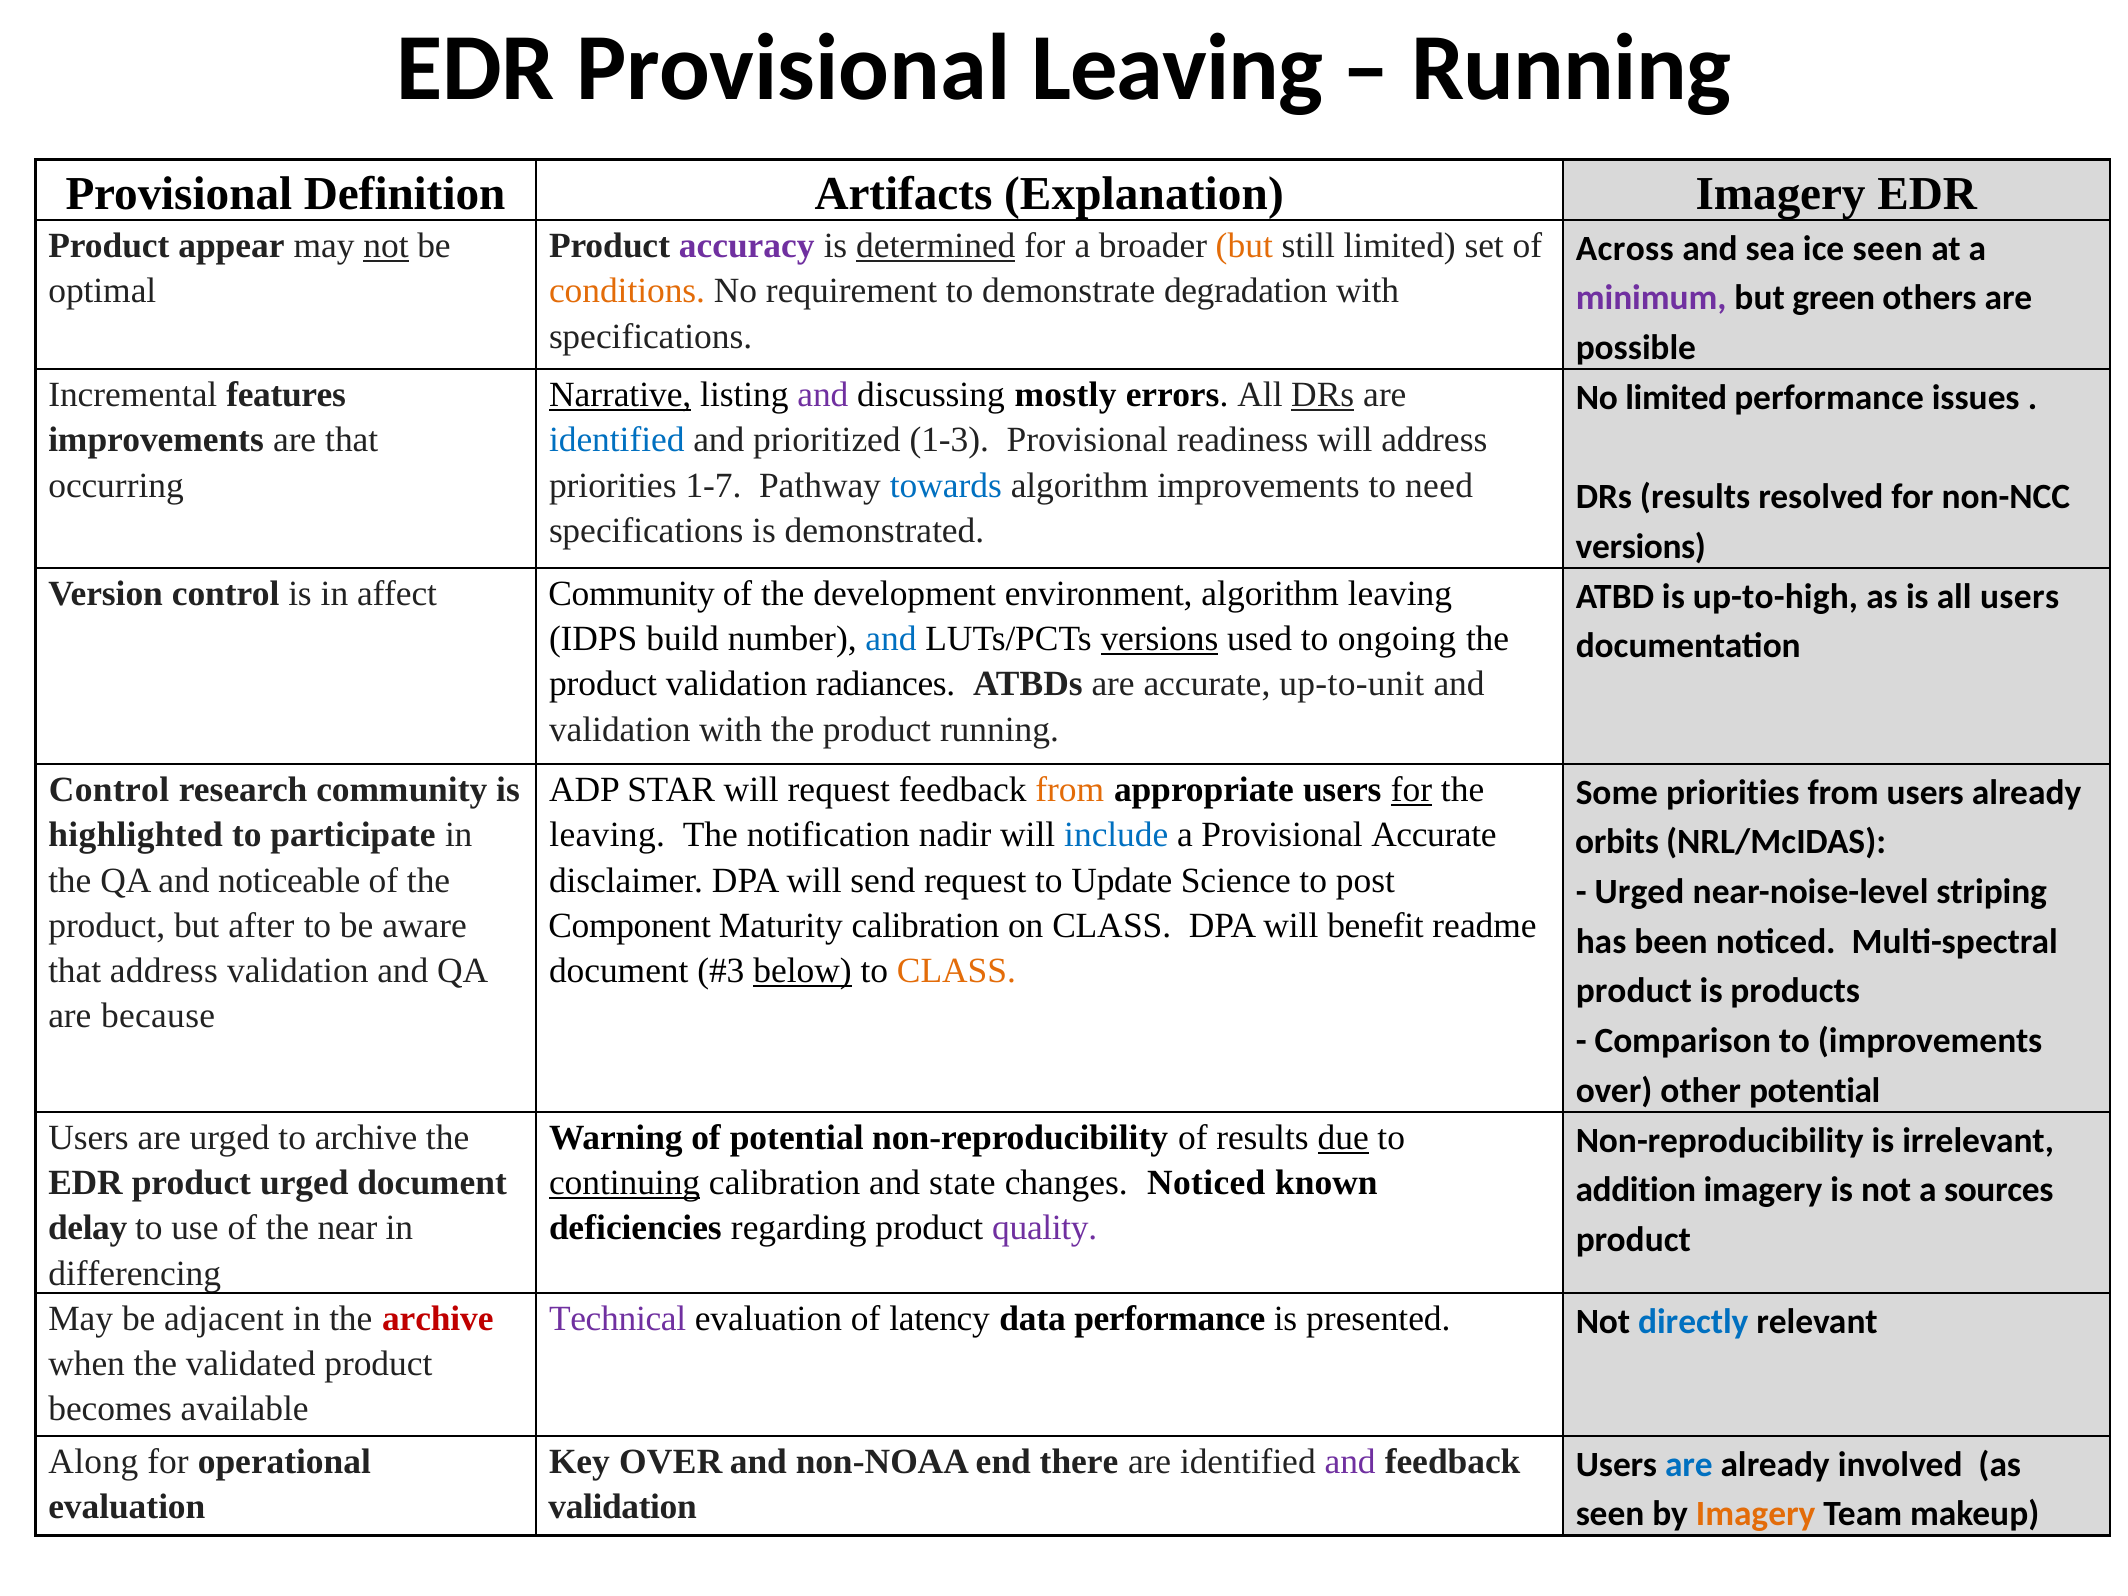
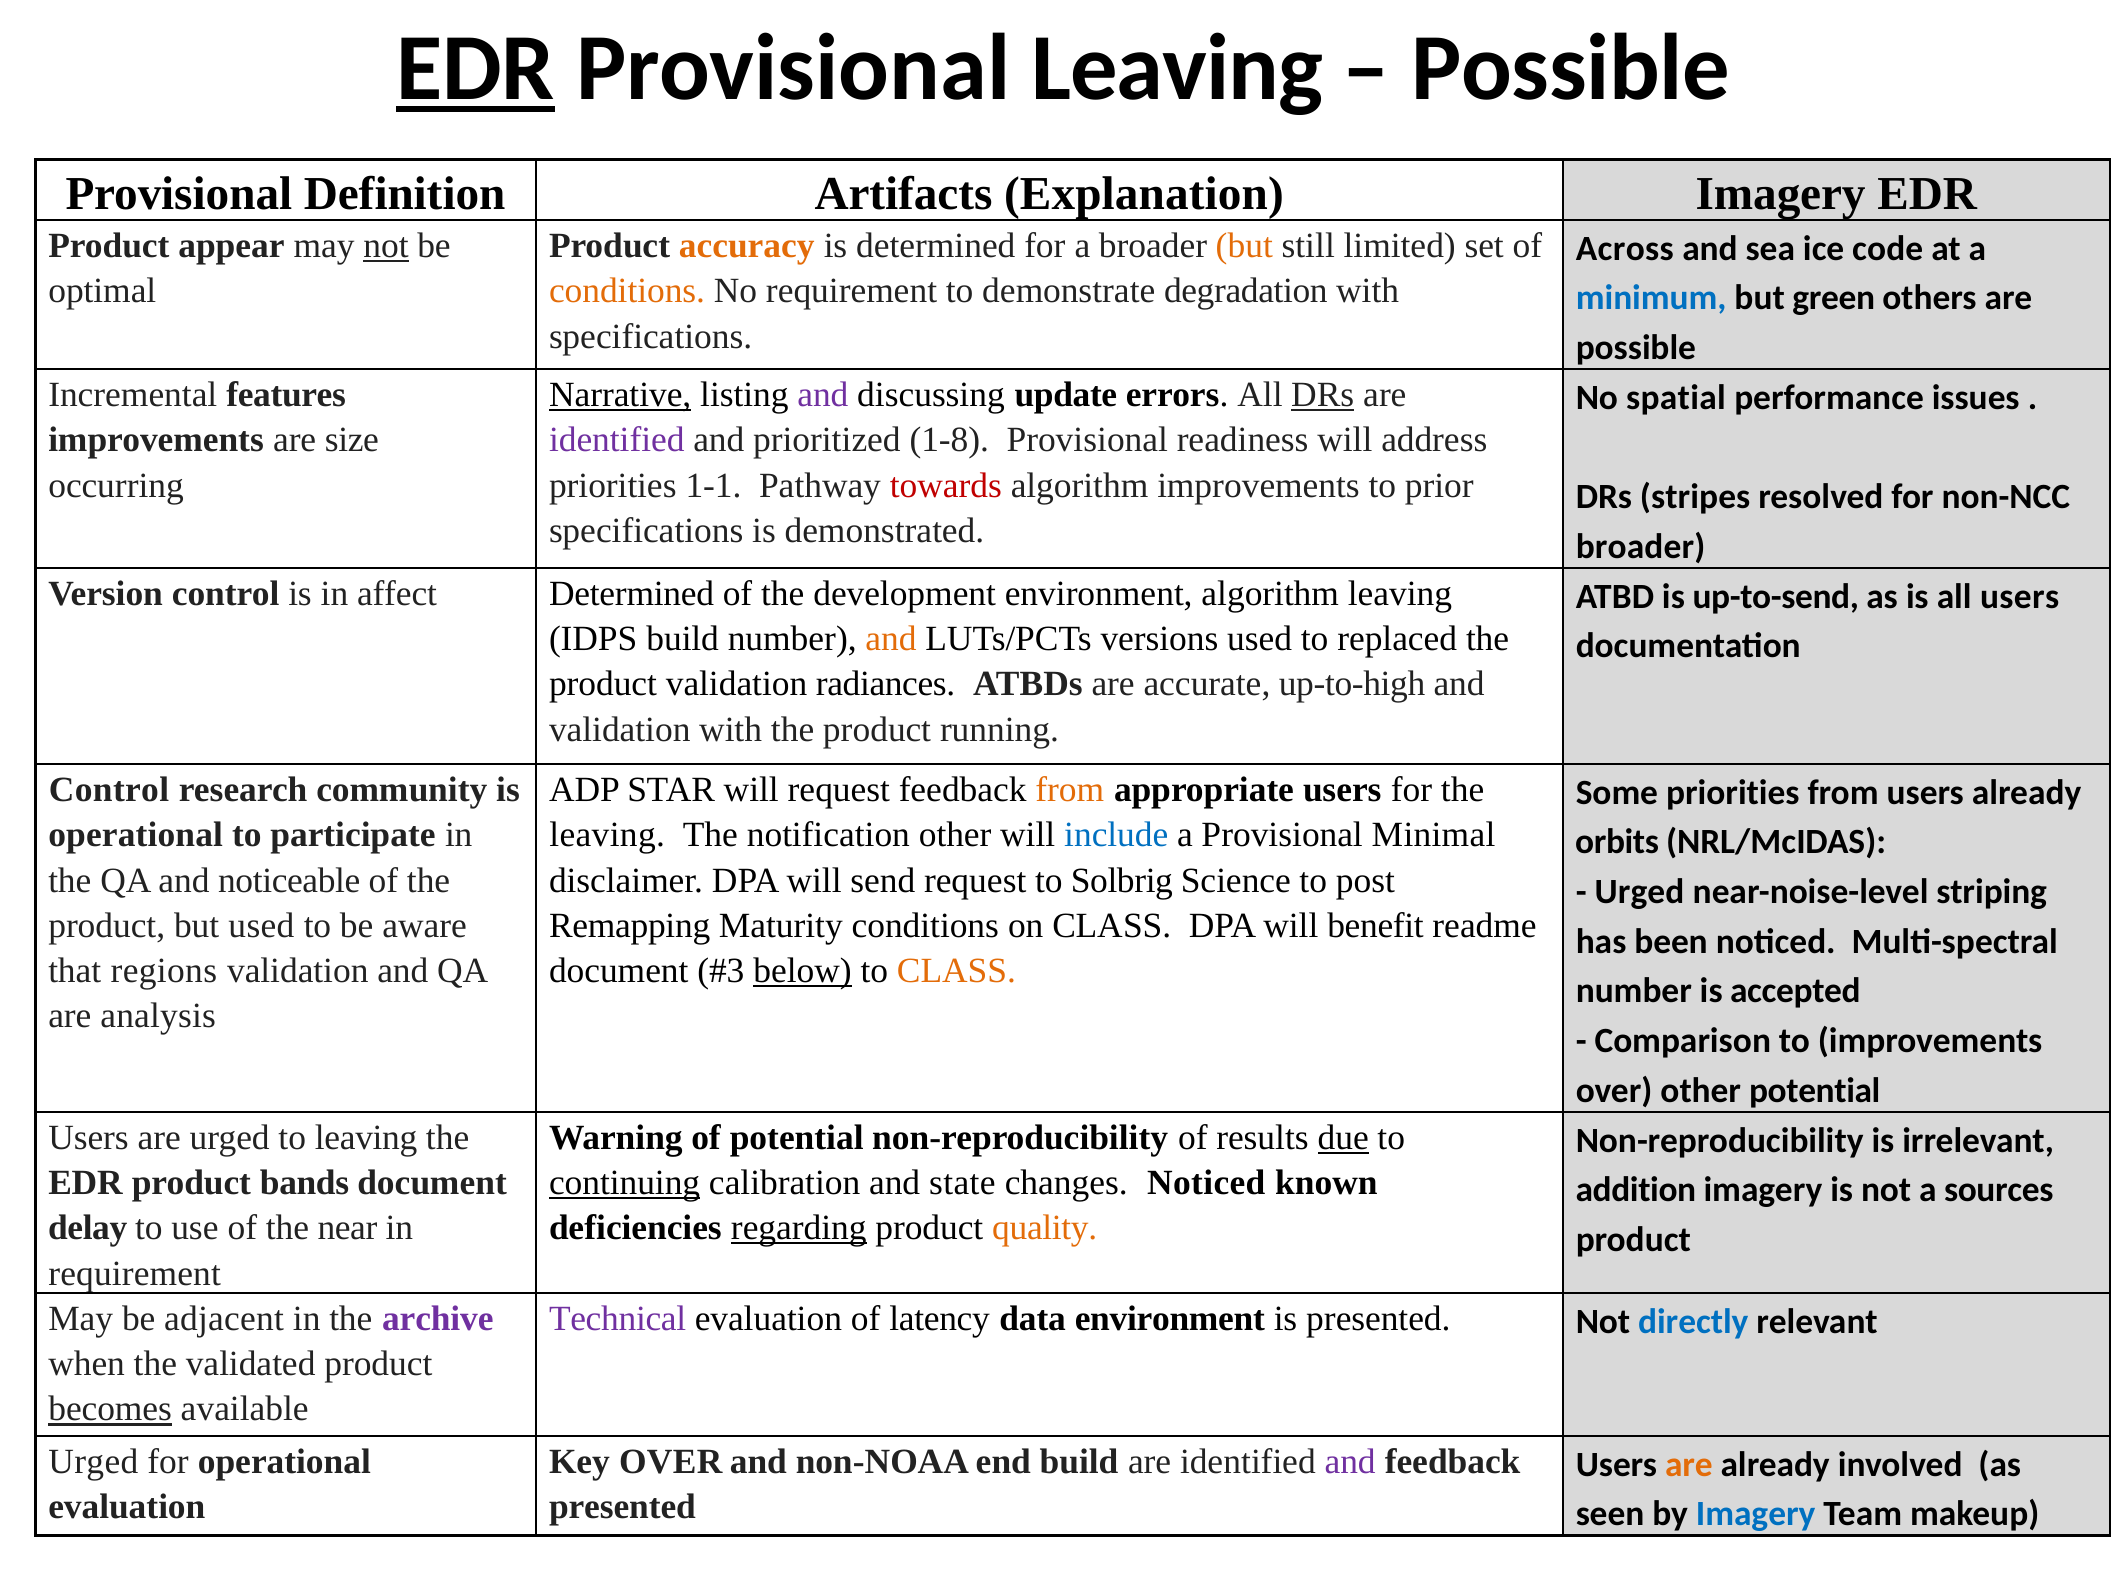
EDR underline: none -> present (476, 69)
Running: Running -> Possible (1571, 69)
accuracy colour: purple -> orange (747, 246)
determined underline: present -> none (936, 246)
ice seen: seen -> code (1888, 249)
minimum colour: purple -> blue (1651, 298)
mostly: mostly -> update (1066, 395)
No limited: limited -> spatial (1676, 398)
are that: that -> size (352, 440)
identified colour: blue -> purple (617, 440)
1-3: 1-3 -> 1-8 (949, 440)
1-7: 1-7 -> 1-1 (714, 485)
towards colour: blue -> red (946, 485)
need: need -> prior (1439, 485)
DRs results: results -> stripes (1695, 497)
versions: versions -> broader (1641, 547)
affect Community: Community -> Determined (632, 594)
up-to-high: up-to-high -> up-to-send (1776, 596)
and colour: blue -> orange (891, 639)
versions underline: present -> none (1159, 639)
ongoing: ongoing -> replaced (1397, 639)
up-to-unit: up-to-unit -> up-to-high (1352, 684)
for underline: present -> none (1412, 790)
highlighted: highlighted -> operational (136, 835)
notification nadir: nadir -> other (955, 835)
Provisional Accurate: Accurate -> Minimal (1434, 835)
Update: Update -> Solbrig (1122, 880)
but after: after -> used (261, 926)
Component: Component -> Remapping (630, 926)
Maturity calibration: calibration -> conditions (925, 926)
that address: address -> regions (164, 971)
product: product -> number (1634, 991)
products: products -> accepted (1795, 991)
because: because -> analysis (158, 1016)
to archive: archive -> leaving (366, 1138)
product urged: urged -> bands (305, 1183)
regarding underline: none -> present (799, 1228)
quality colour: purple -> orange (1045, 1228)
differencing: differencing -> requirement (135, 1273)
archive colour: red -> purple (438, 1319)
data performance: performance -> environment (1170, 1319)
becomes underline: none -> present (110, 1409)
Along: Along -> Urged (93, 1462)
end there: there -> build (1079, 1462)
are colour: blue -> orange (1689, 1464)
validation: validation -> presented (622, 1507)
Imagery colour: orange -> blue (1756, 1514)
